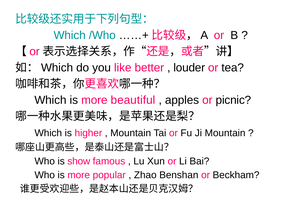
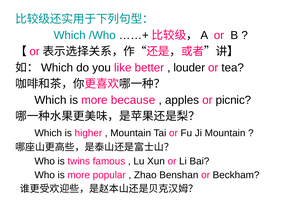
beautiful: beautiful -> because (133, 100)
show: show -> twins (79, 161)
